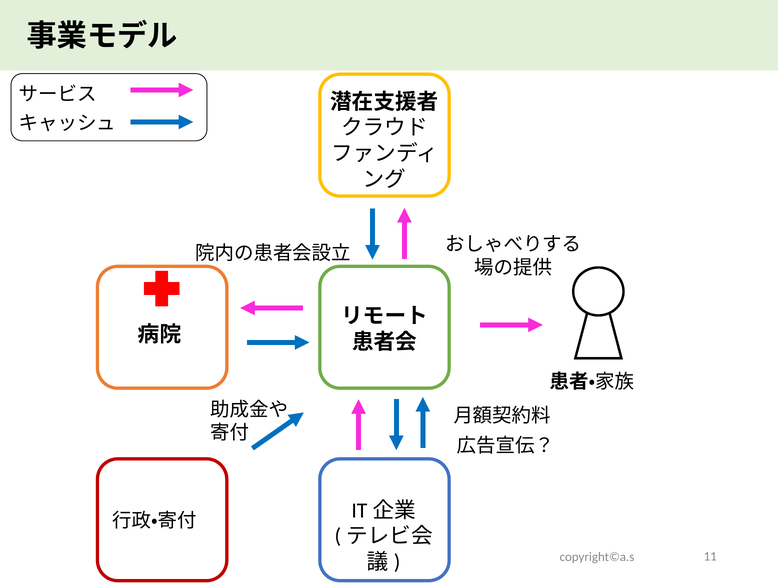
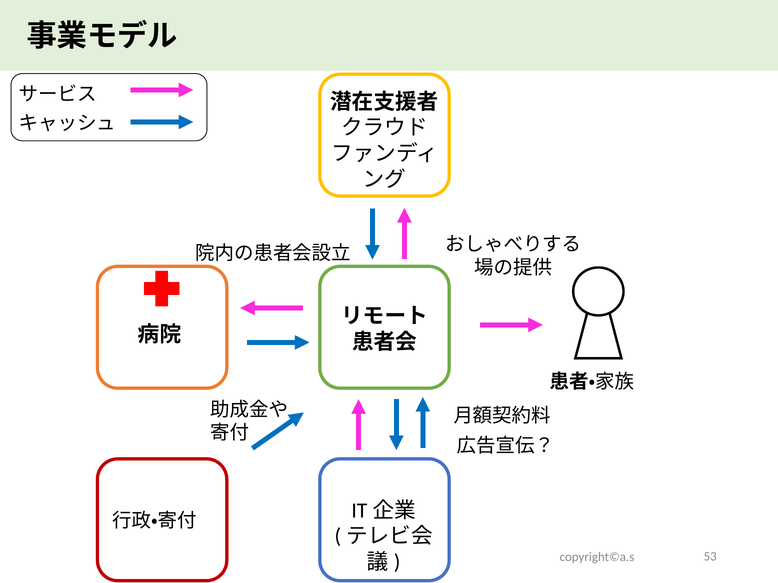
11: 11 -> 53 (710, 557)
